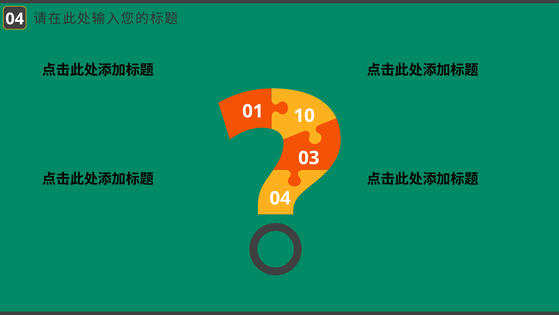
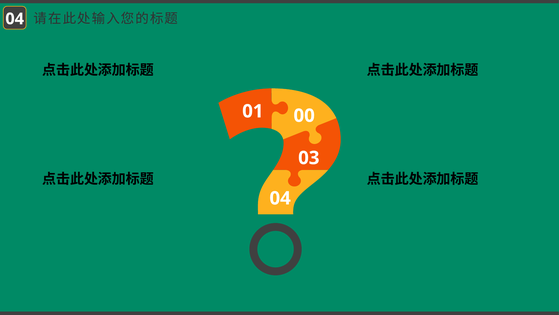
10: 10 -> 00 (304, 115)
